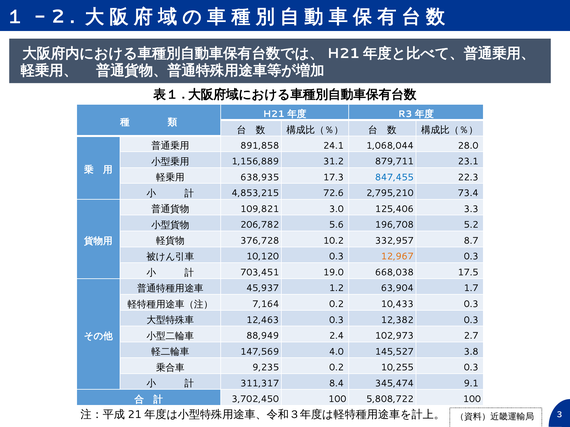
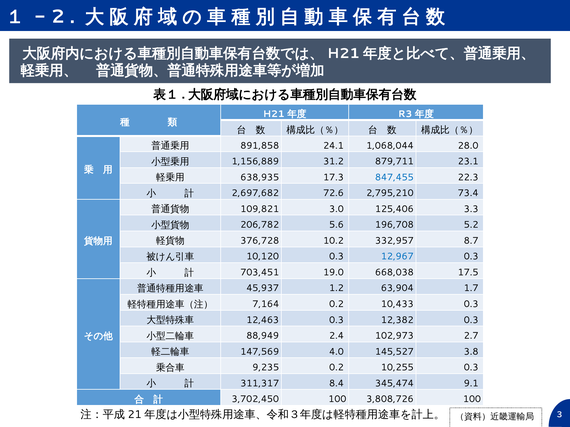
4,853,215: 4,853,215 -> 2,697,682 (255, 193)
12,967 colour: orange -> blue (397, 257)
5,808,722: 5,808,722 -> 3,808,726 (390, 400)
